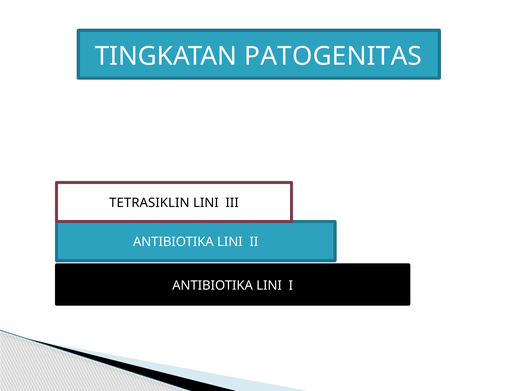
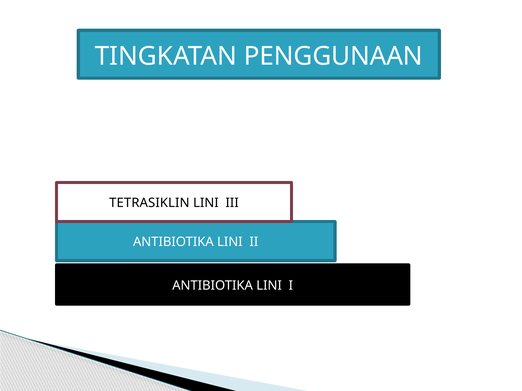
PATOGENITAS: PATOGENITAS -> PENGGUNAAN (333, 56)
